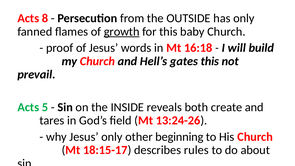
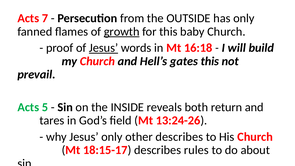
8: 8 -> 7 (45, 18)
Jesus underline: none -> present (104, 48)
create: create -> return (227, 107)
other beginning: beginning -> describes (179, 137)
